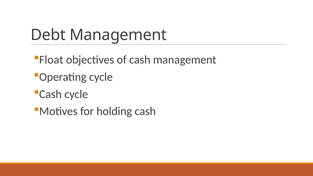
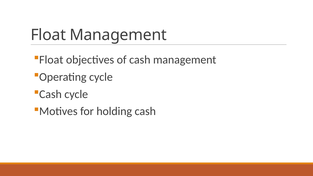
Debt: Debt -> Float (48, 35)
